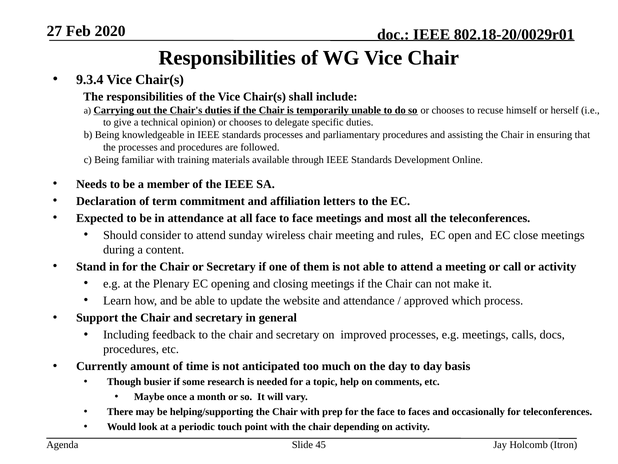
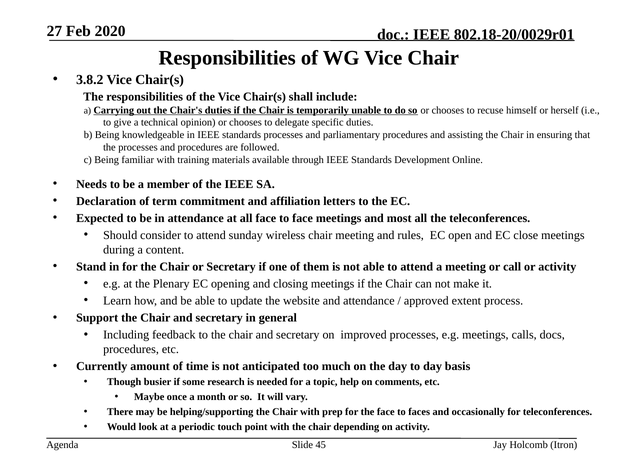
9.3.4: 9.3.4 -> 3.8.2 (90, 79)
which: which -> extent (466, 300)
